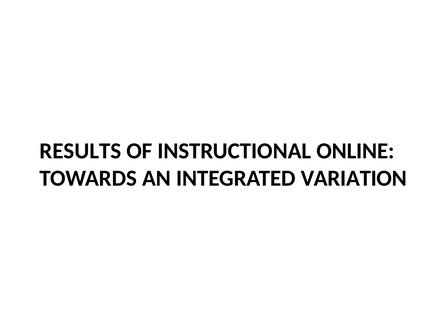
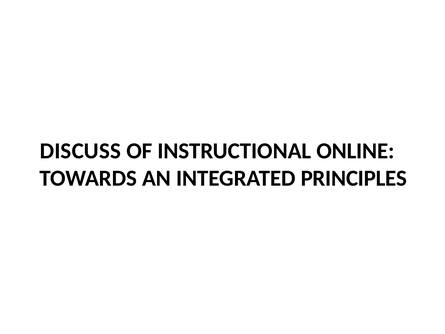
RESULTS: RESULTS -> DISCUSS (80, 151)
VARIATION: VARIATION -> PRINCIPLES (354, 178)
